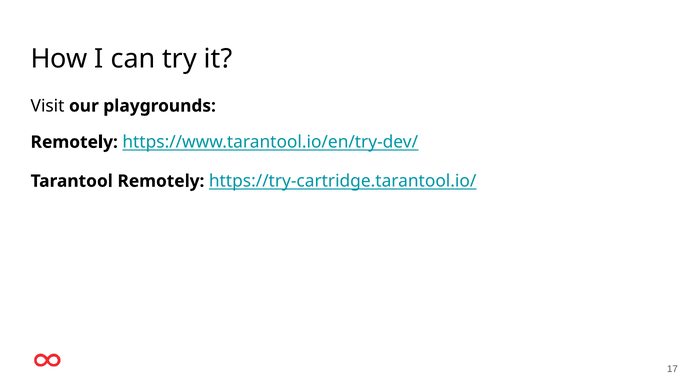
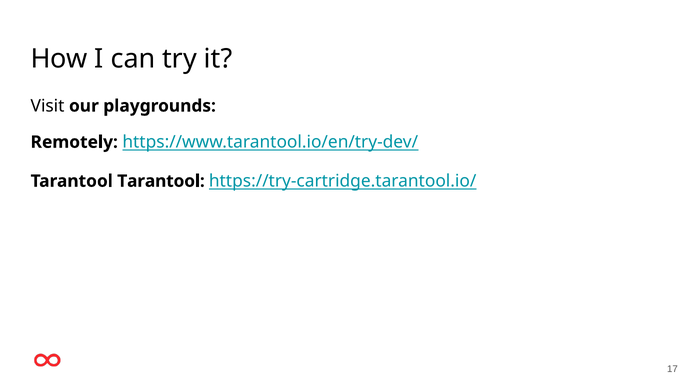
Tarantool Remotely: Remotely -> Tarantool (161, 181)
